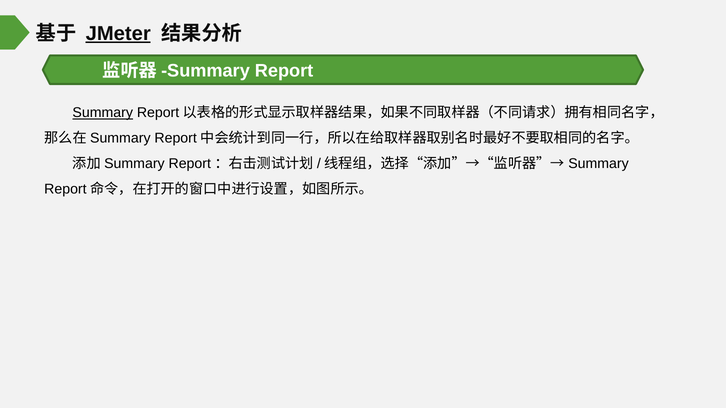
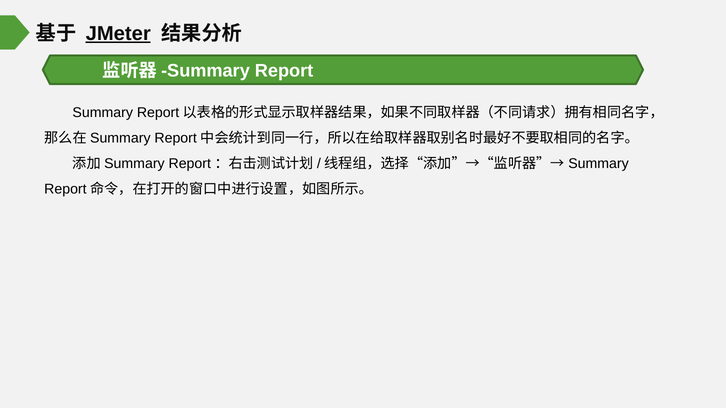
Summary underline: present -> none (103, 113)
